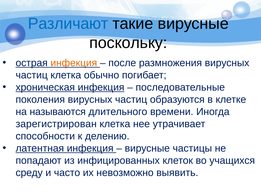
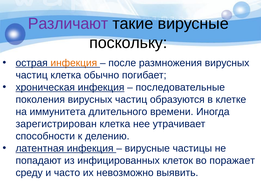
Различают colour: blue -> purple (68, 24)
называются: называются -> иммунитета (58, 112)
учащихся: учащихся -> поражает (232, 160)
